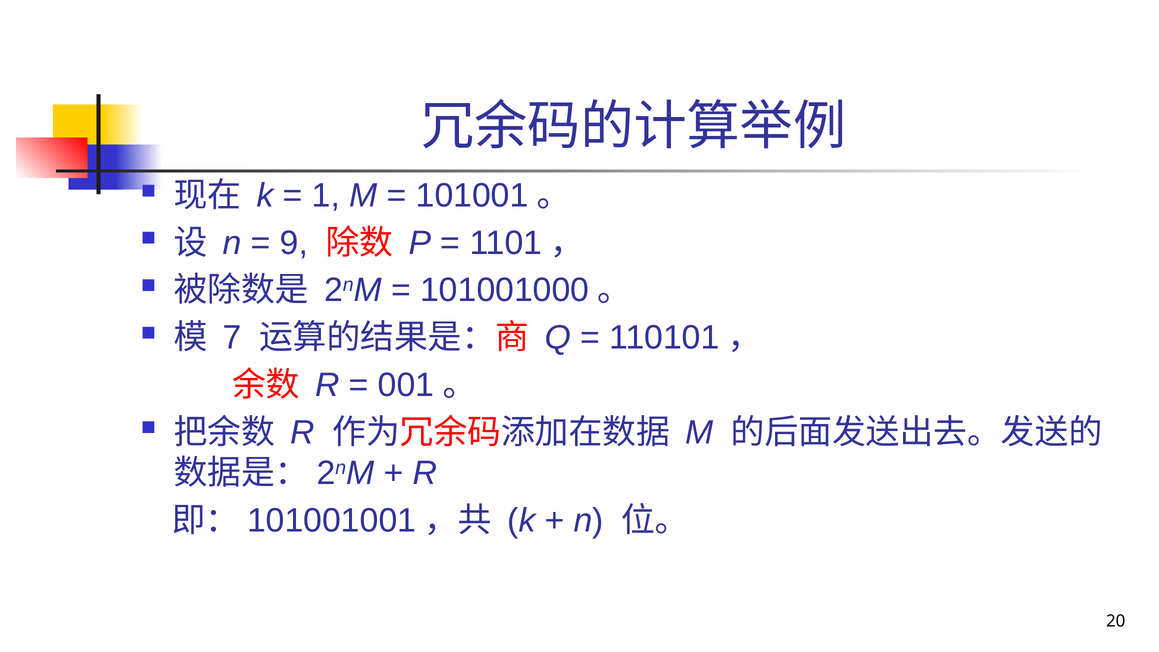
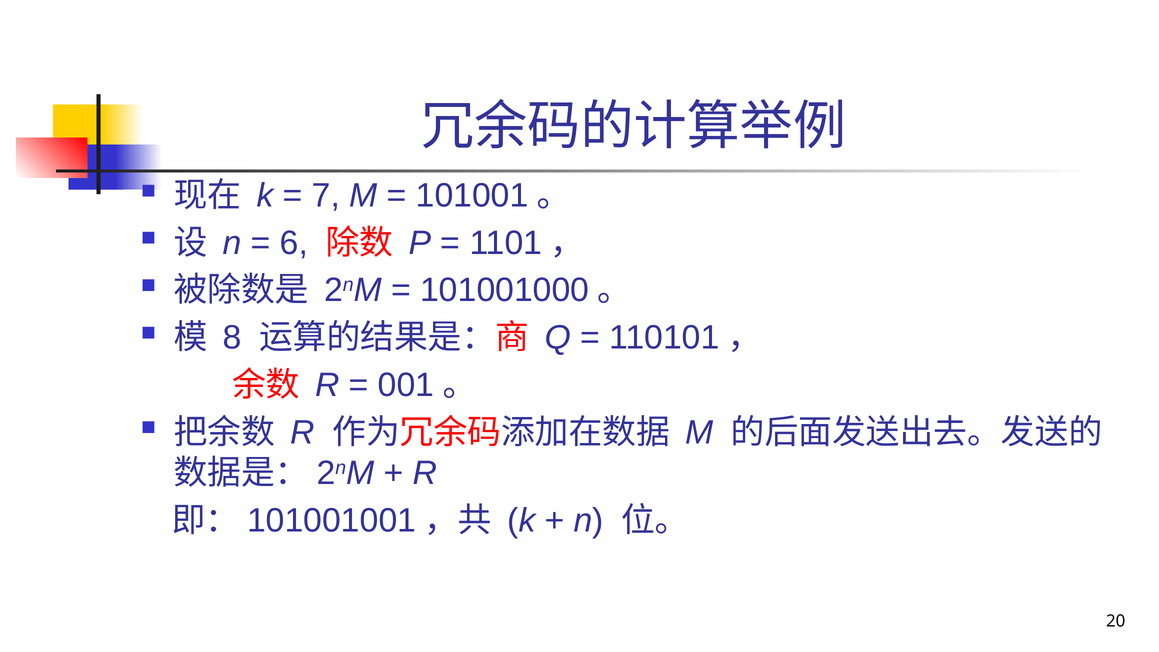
1: 1 -> 7 (326, 196)
9: 9 -> 6 (294, 243)
7: 7 -> 8 (232, 338)
